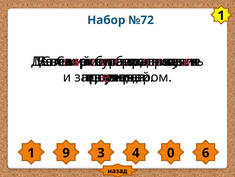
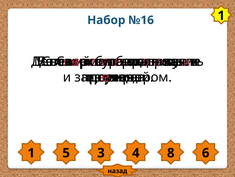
№72: №72 -> №16 (141, 20)
9: 9 -> 5 (66, 152)
0: 0 -> 8 (171, 152)
